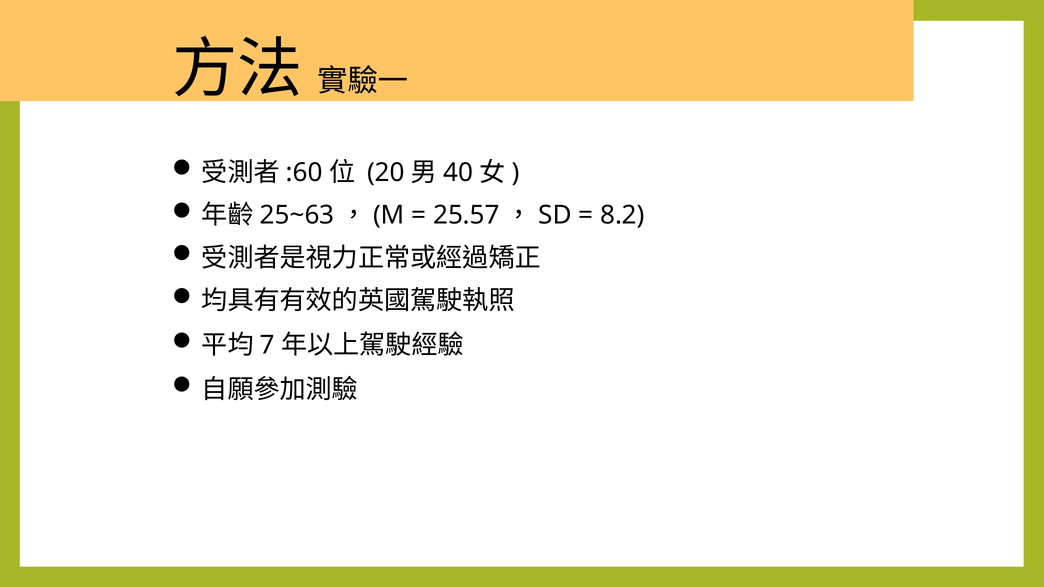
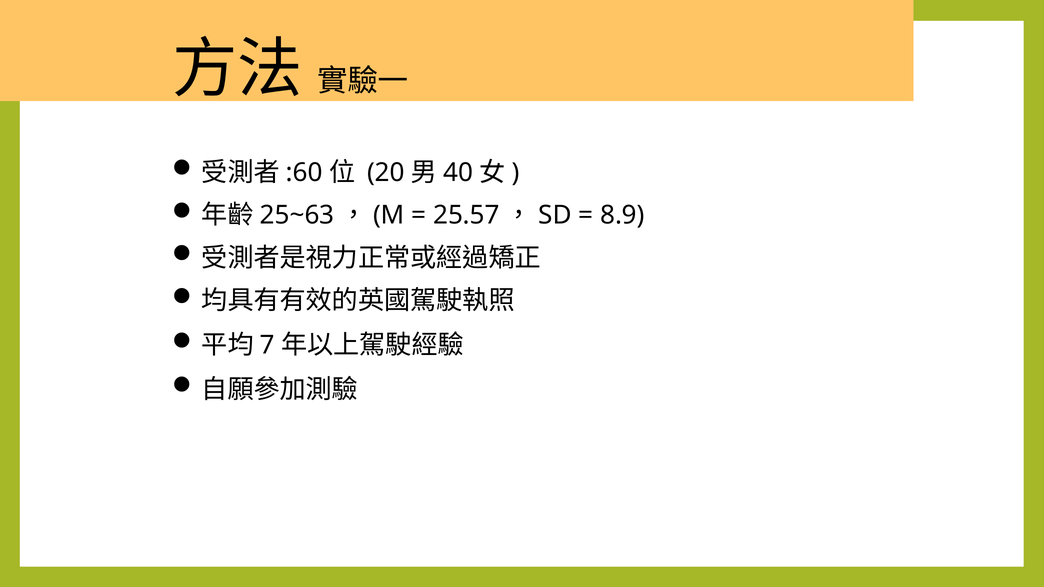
8.2: 8.2 -> 8.9 (622, 215)
